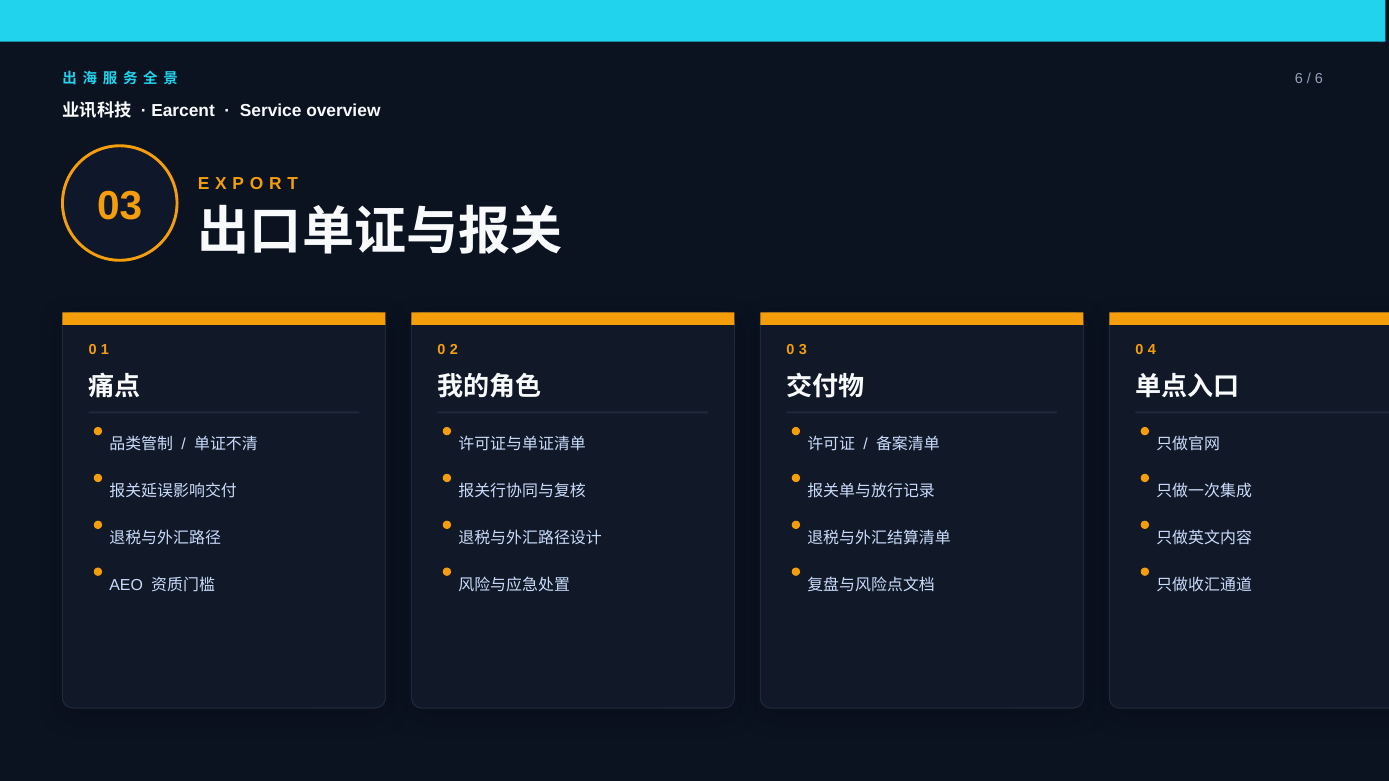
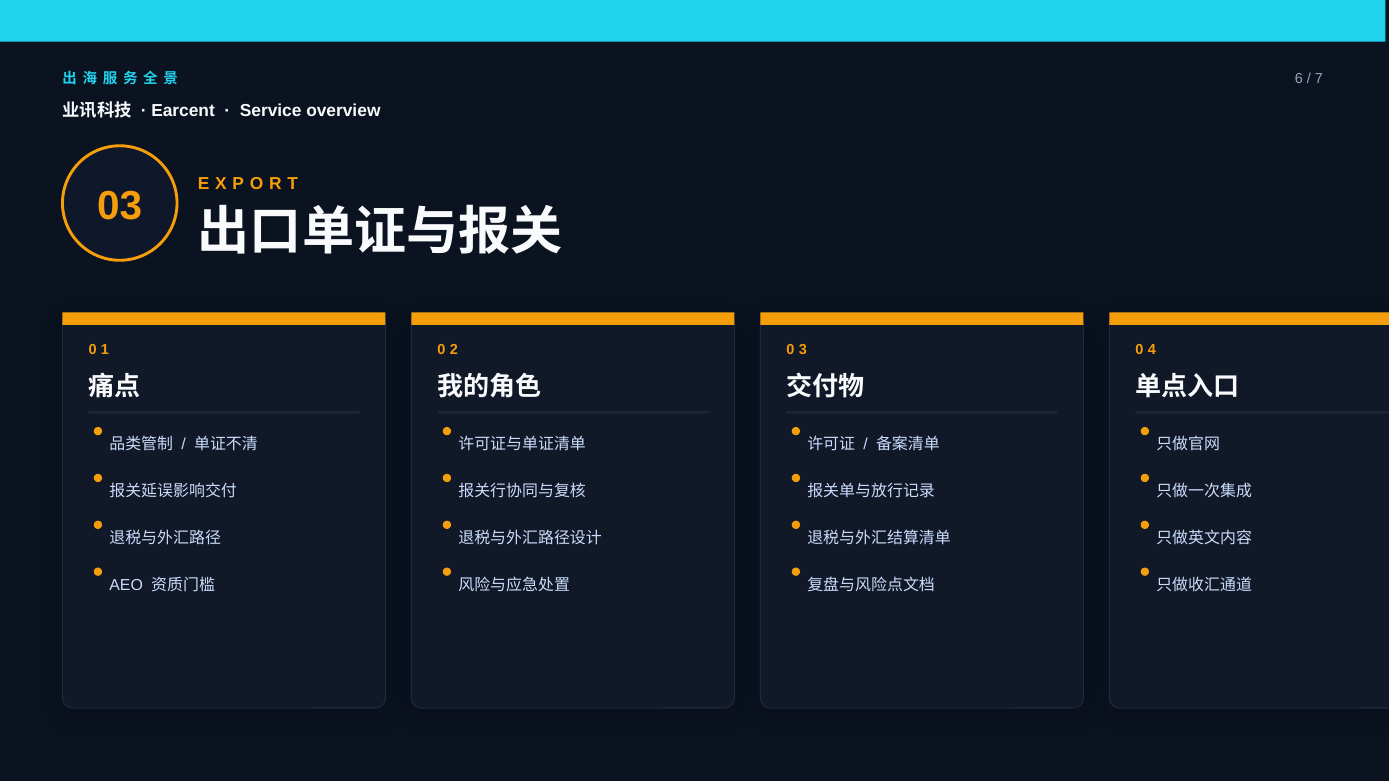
6: 6 -> 7 (1319, 79)
